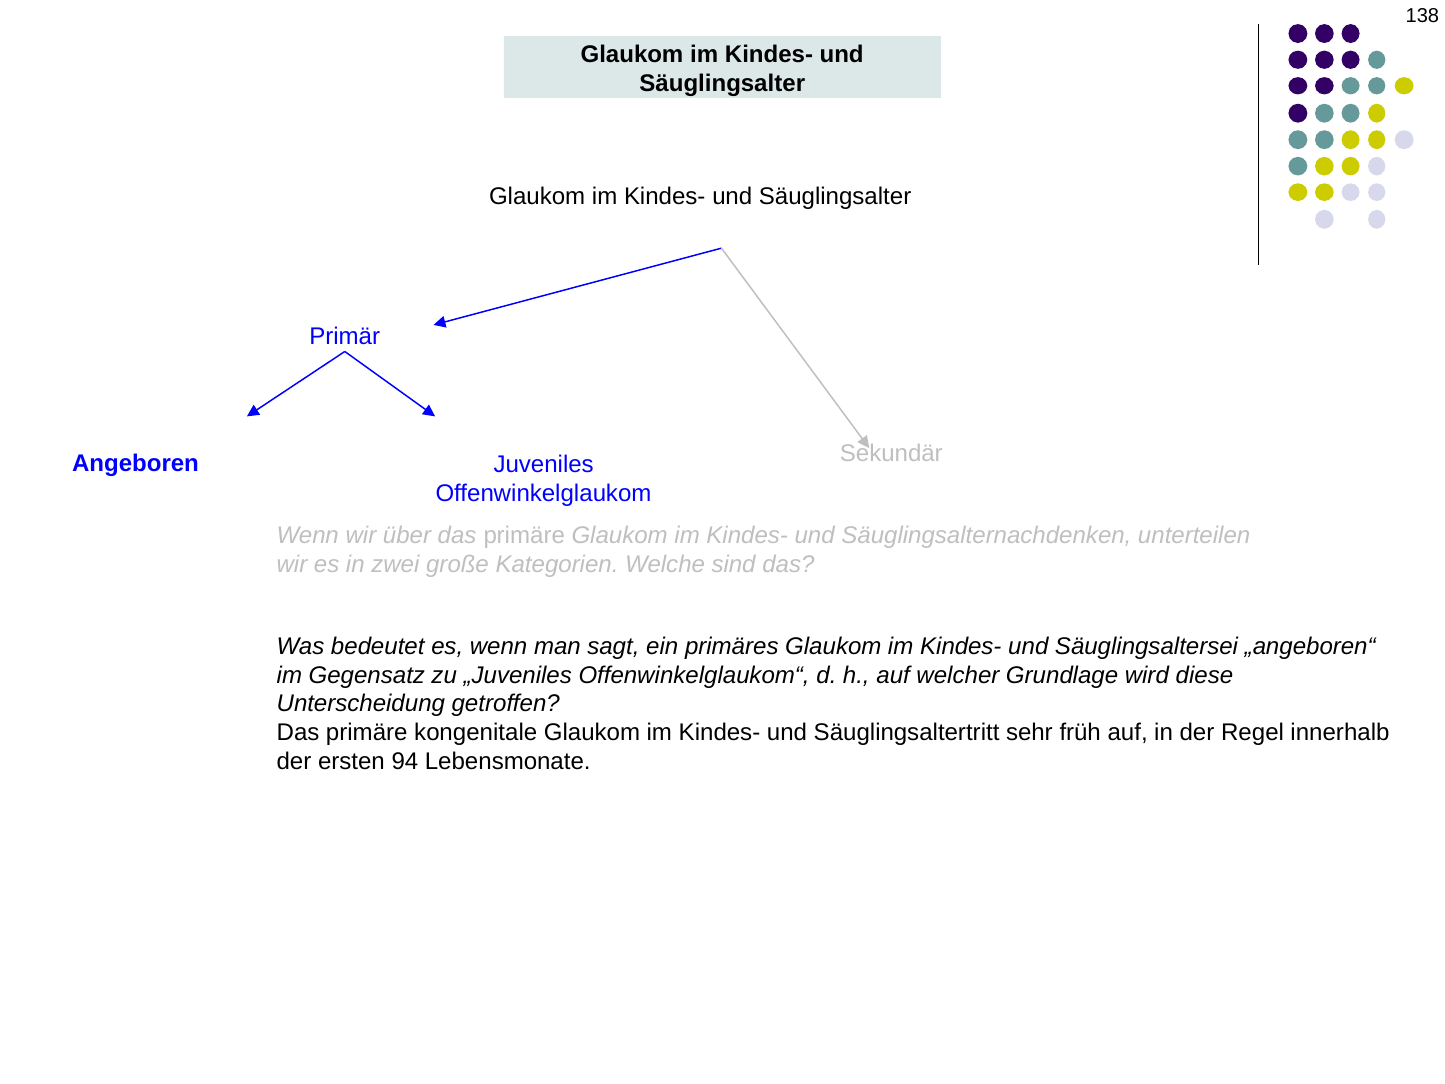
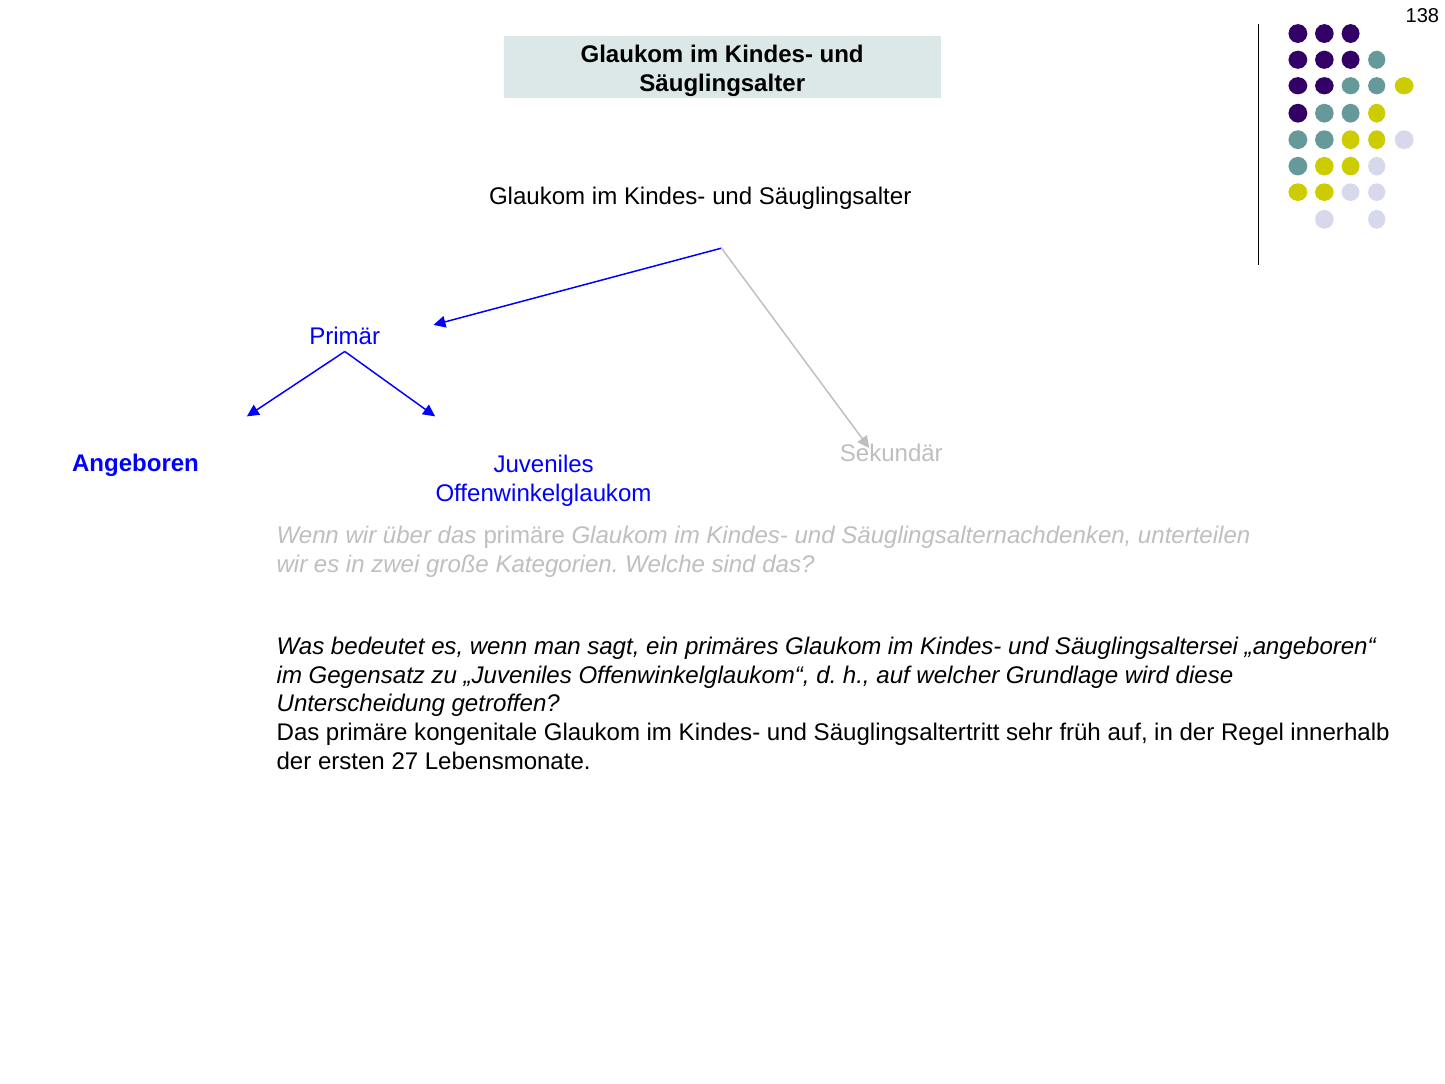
94: 94 -> 27 (405, 762)
